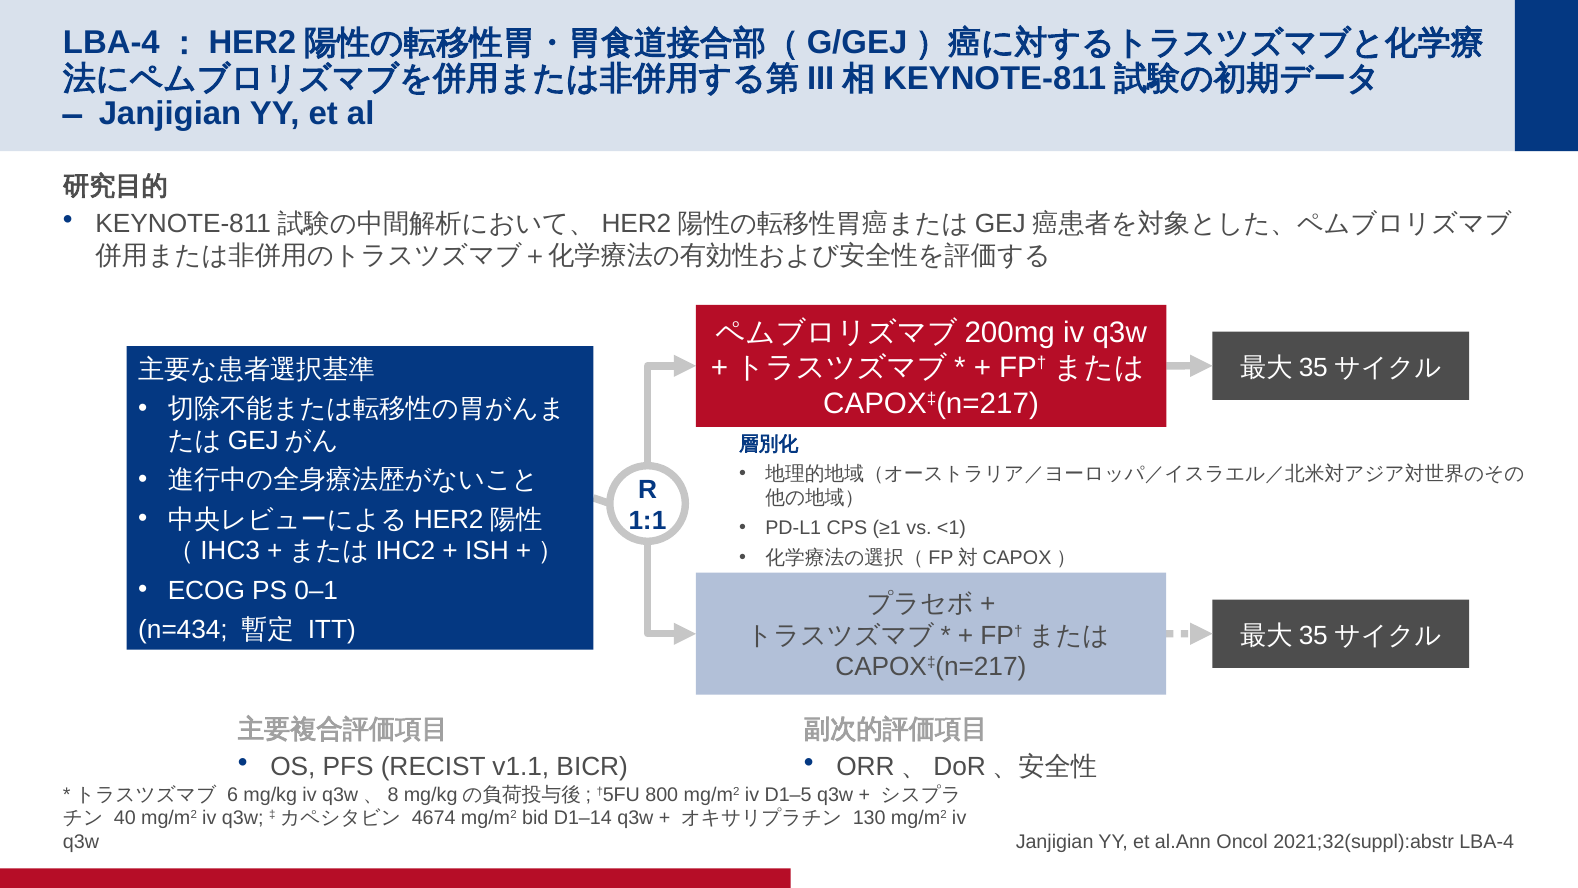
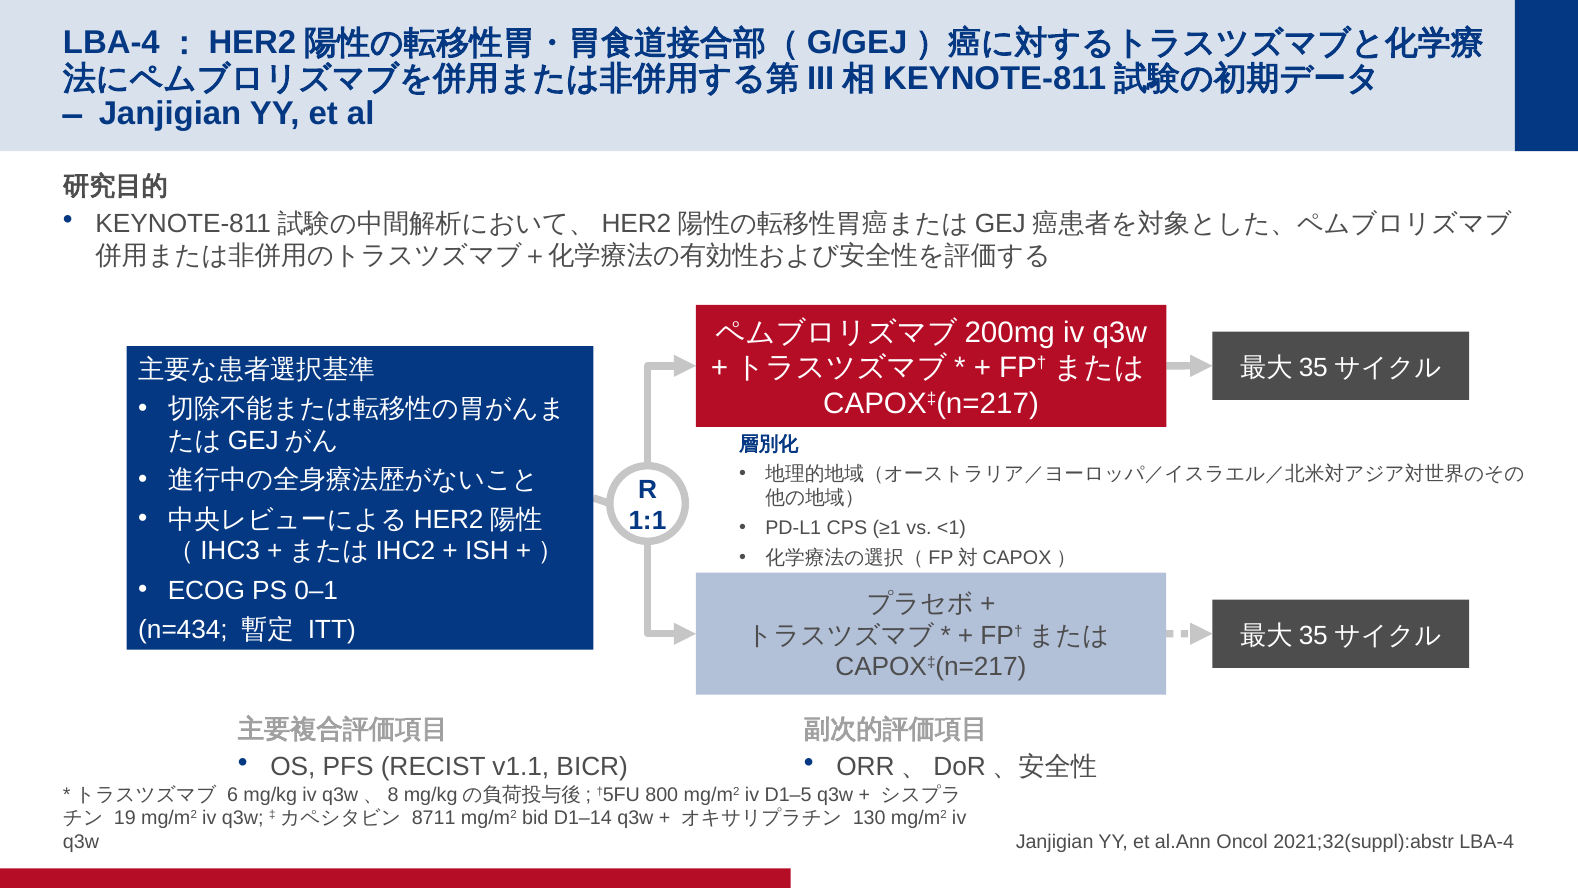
40: 40 -> 19 (125, 818)
4674: 4674 -> 8711 (434, 818)
